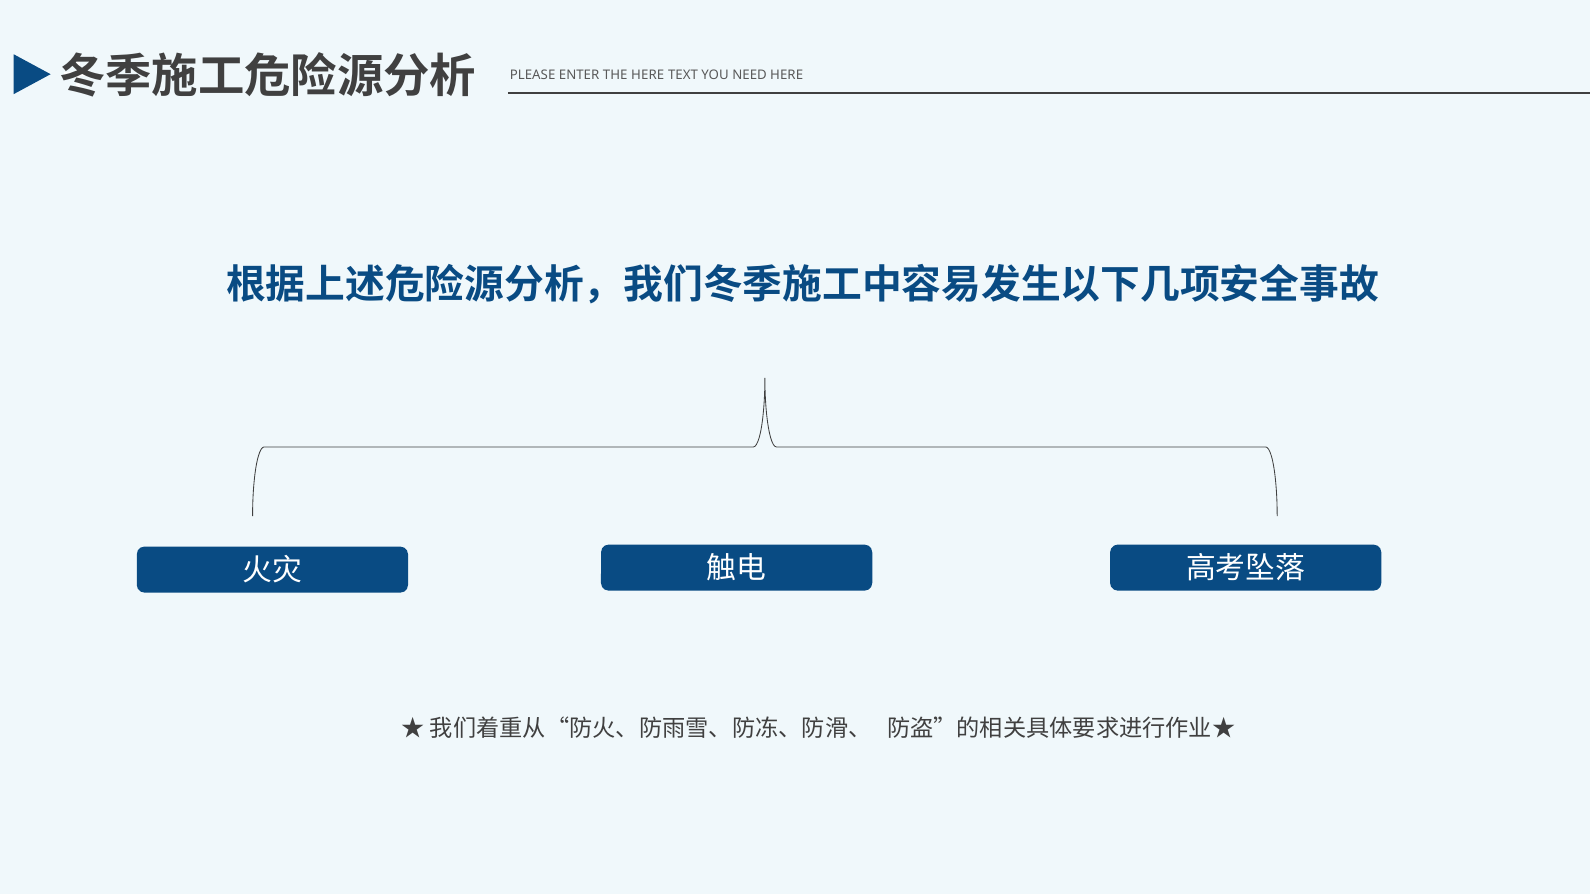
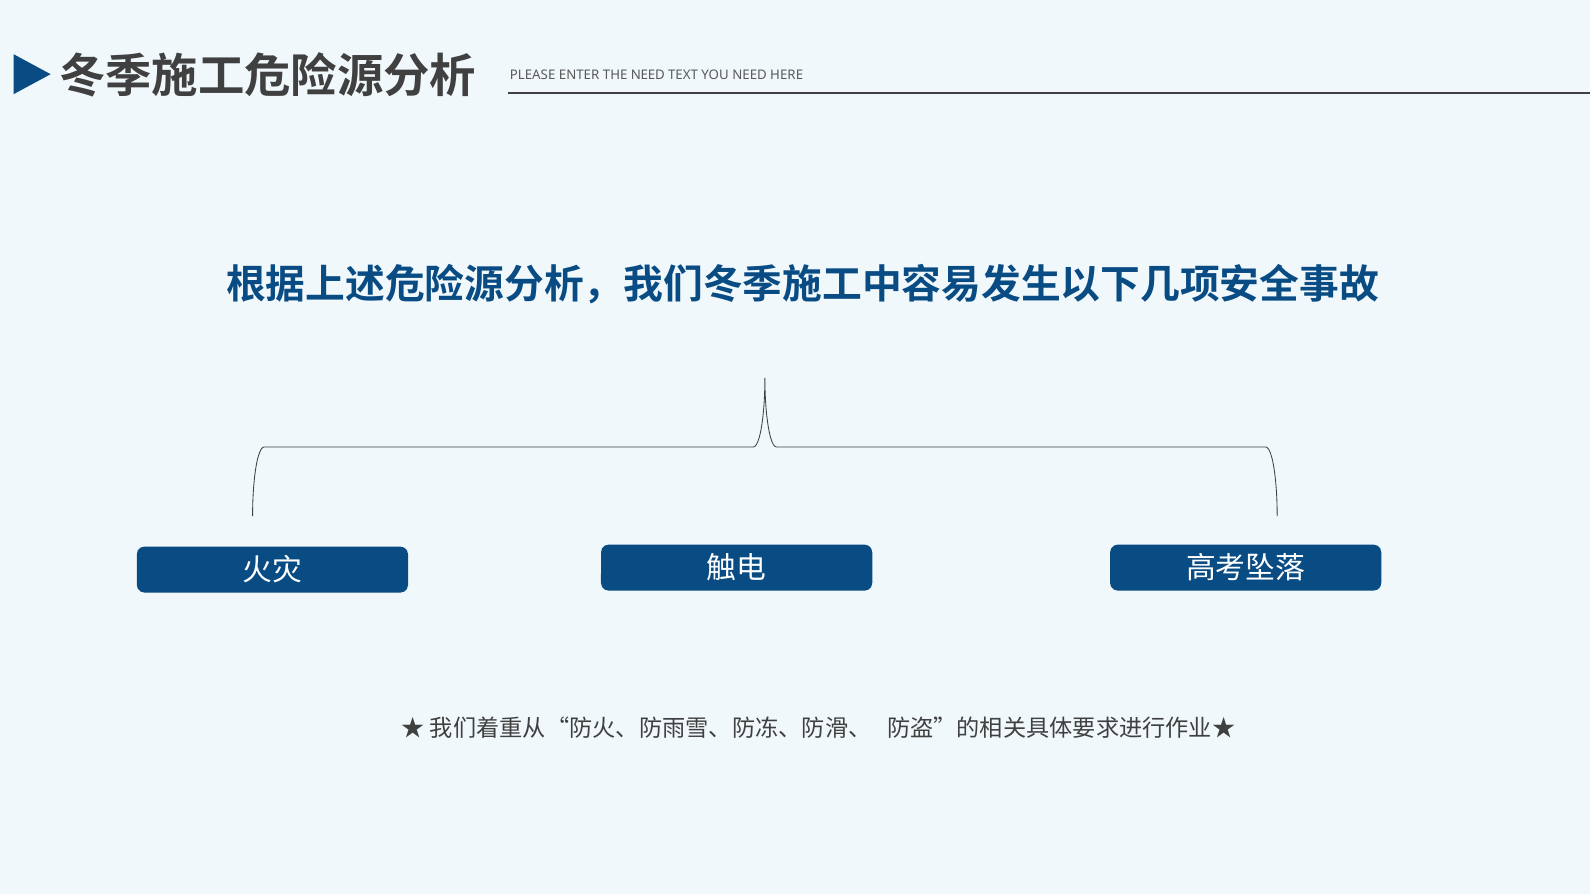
THE HERE: HERE -> NEED (648, 75)
